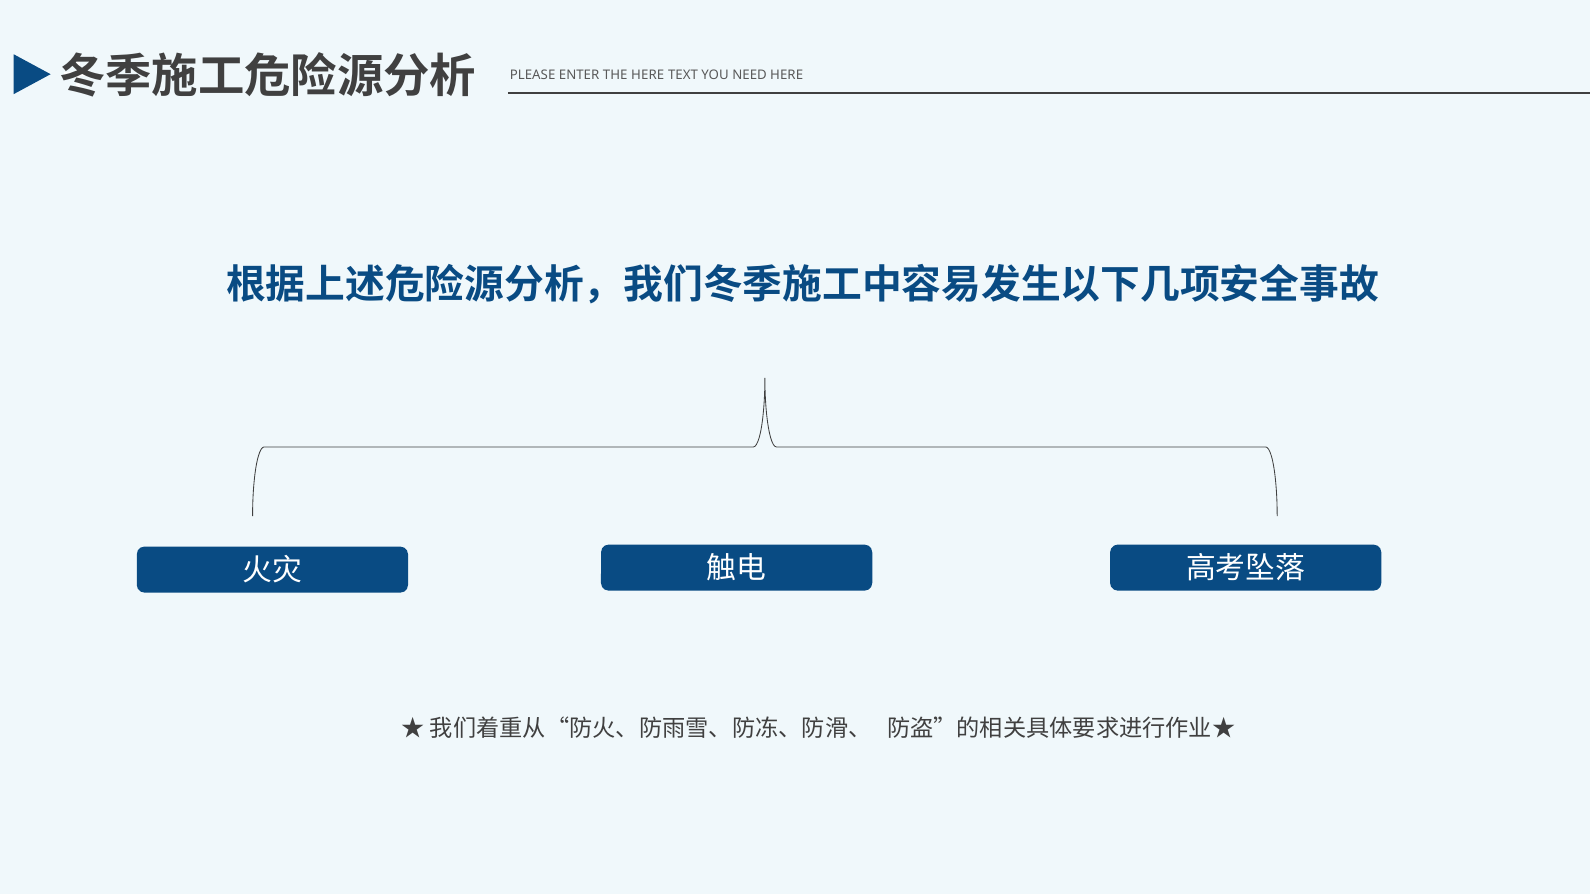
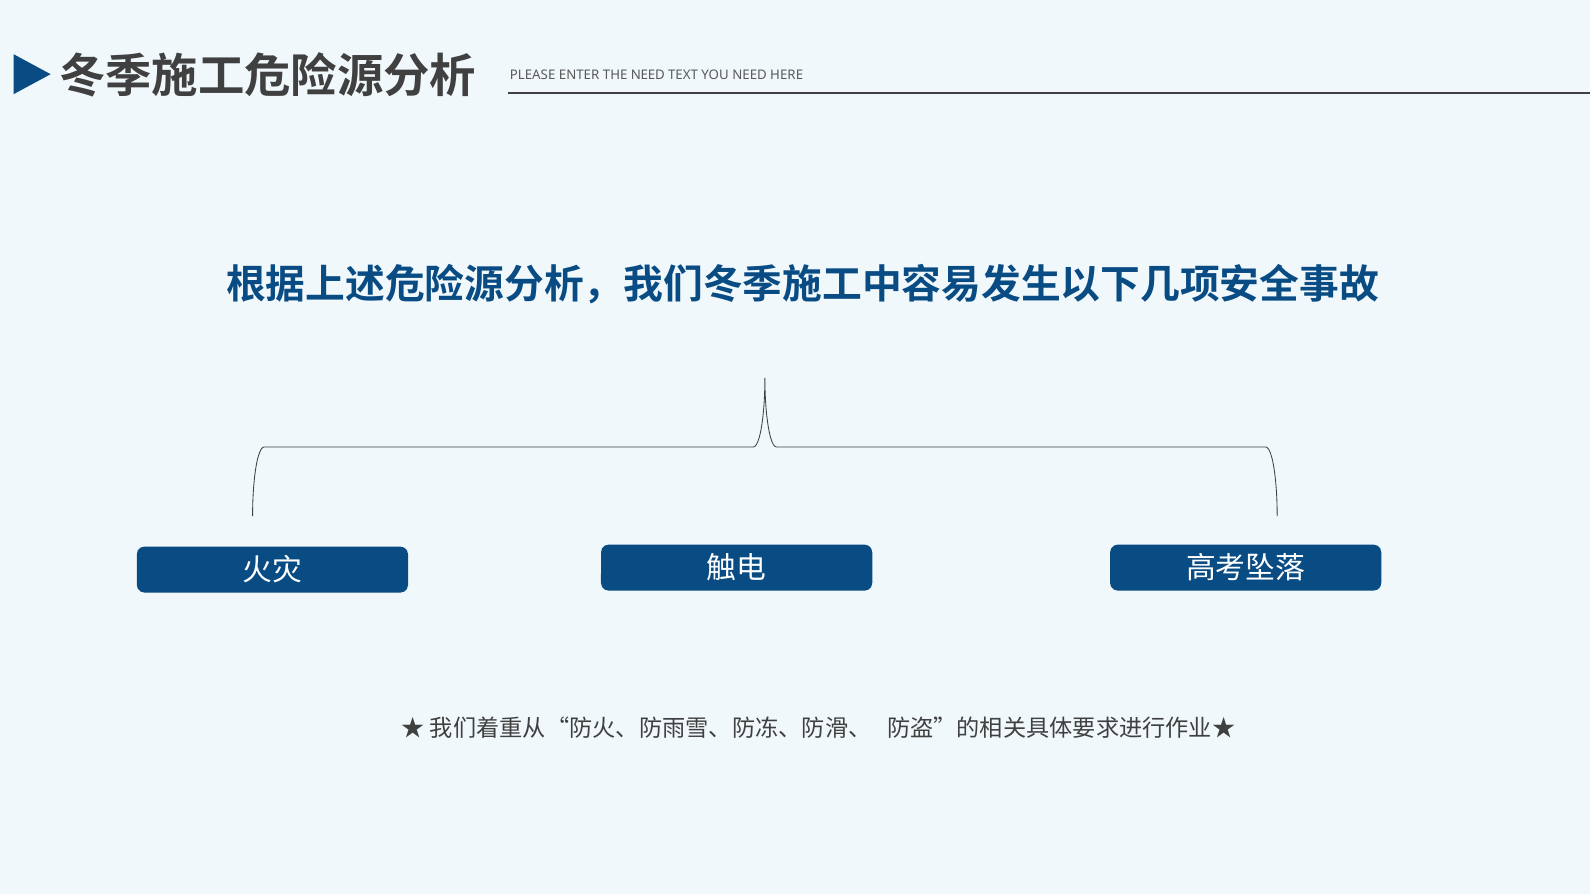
THE HERE: HERE -> NEED (648, 75)
